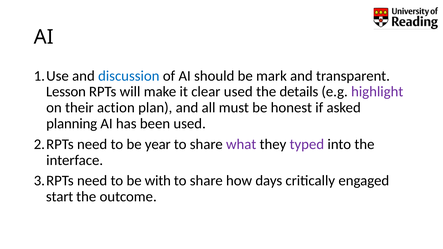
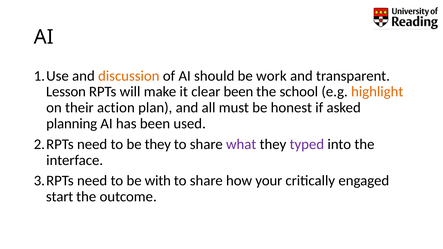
discussion colour: blue -> orange (129, 76)
mark: mark -> work (271, 76)
clear used: used -> been (238, 92)
details: details -> school (299, 92)
highlight colour: purple -> orange (377, 92)
be year: year -> they (158, 144)
days: days -> your (269, 181)
